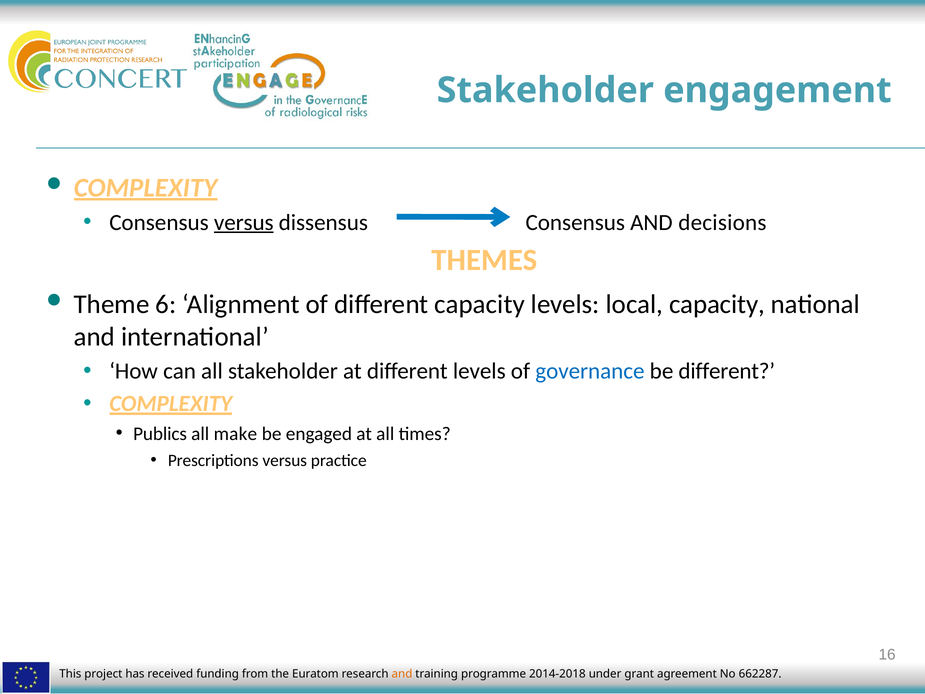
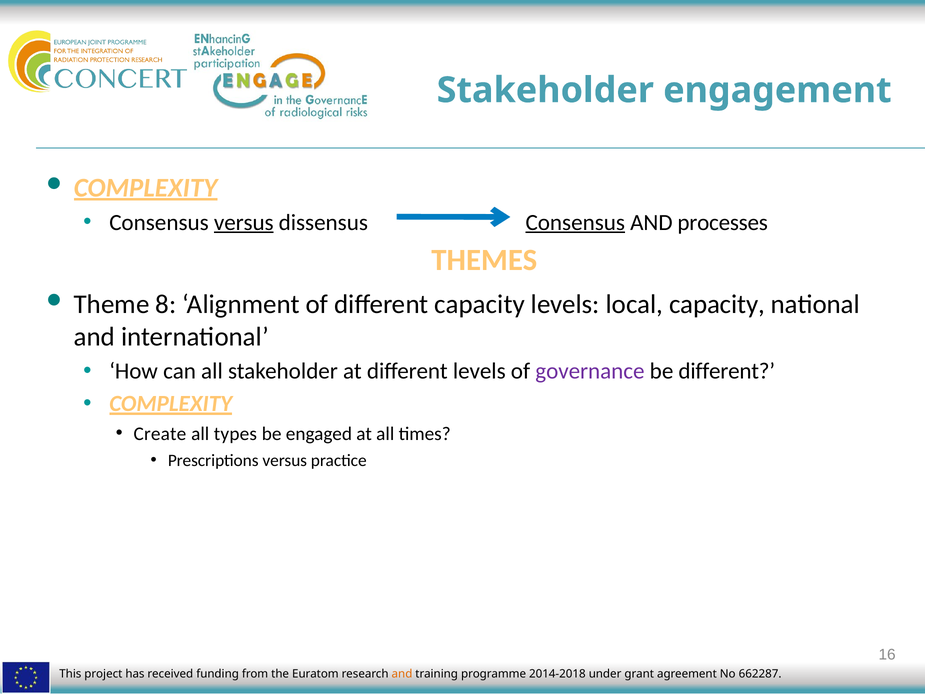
Consensus underline: none -> present (575, 222)
decisions: decisions -> processes (723, 222)
6: 6 -> 8 (166, 304)
governance colour: blue -> purple (590, 371)
Publics: Publics -> Create (160, 434)
make: make -> types (235, 434)
